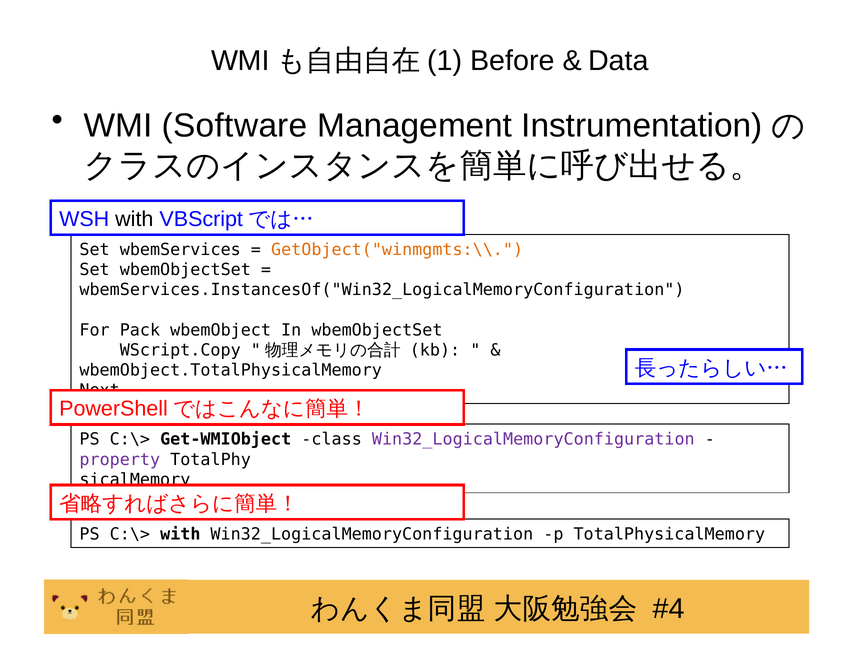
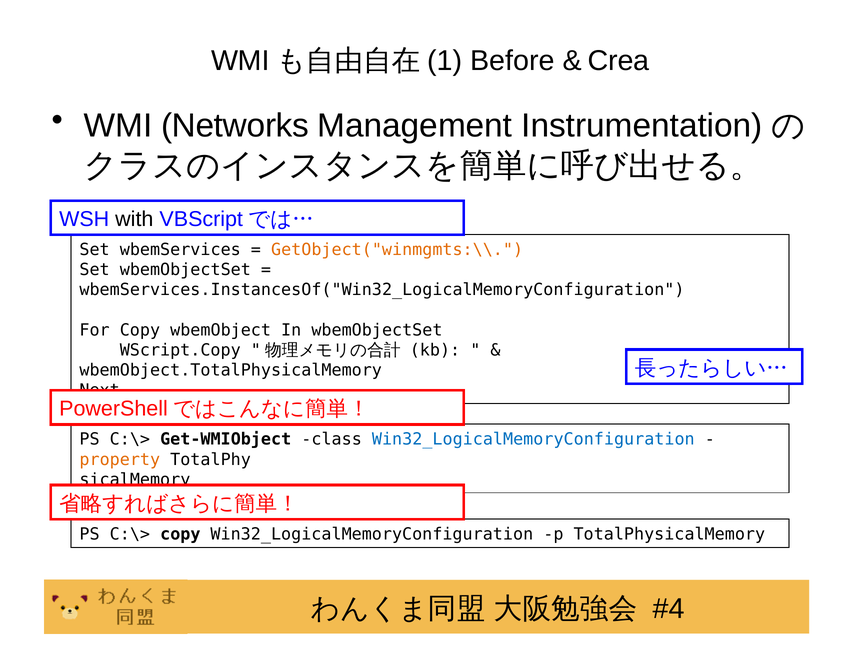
Data: Data -> Crea (619, 61)
Software: Software -> Networks (235, 126)
For Pack: Pack -> Copy (140, 330)
Win32_LogicalMemoryConfiguration colour: purple -> blue (533, 439)
property colour: purple -> orange (120, 460)
C:\> with: with -> copy (180, 534)
